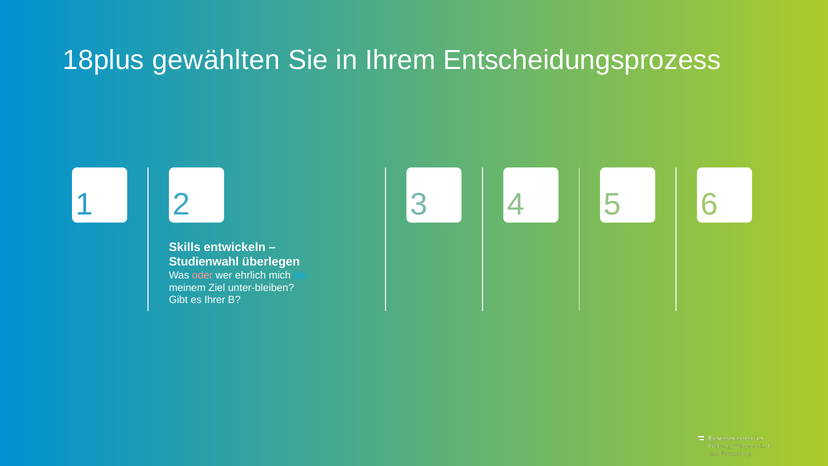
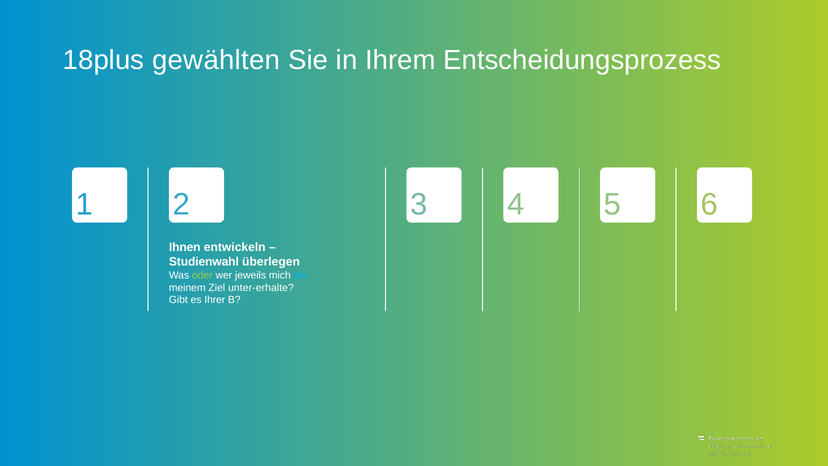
Skills: Skills -> Ihnen (185, 247)
oder colour: pink -> light green (202, 275)
ehrlich: ehrlich -> jeweils (251, 275)
unter-bleiben: unter-bleiben -> unter-erhalte (261, 287)
